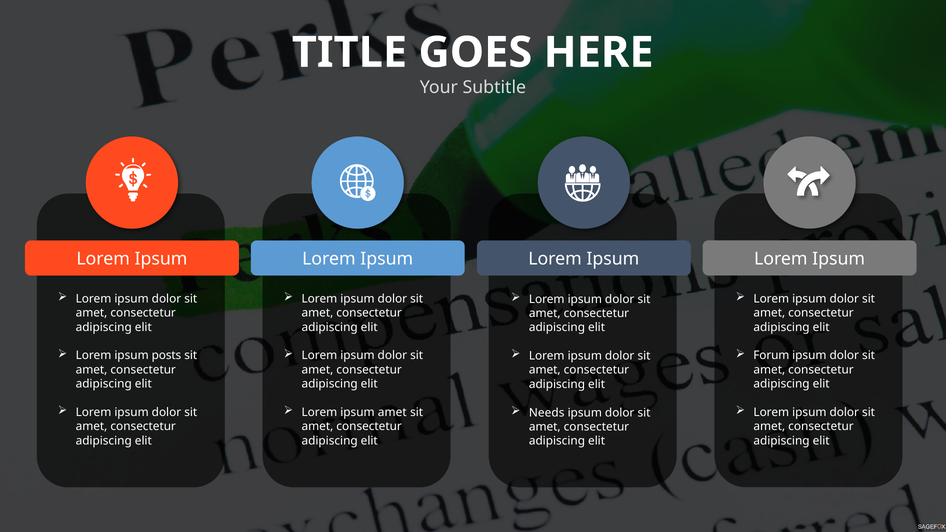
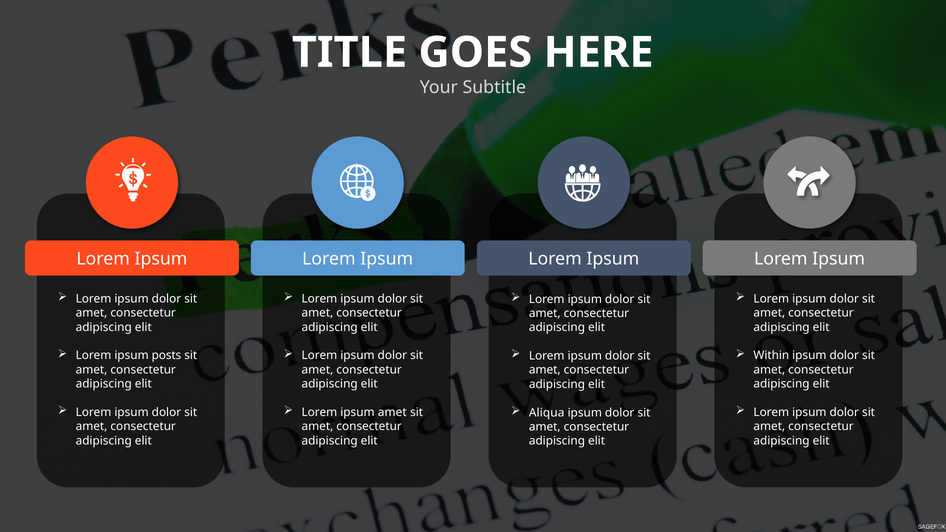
Forum: Forum -> Within (771, 356)
Needs: Needs -> Aliqua (547, 413)
